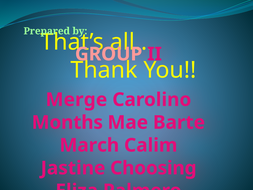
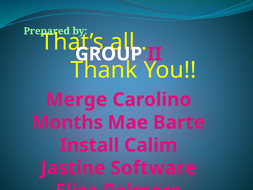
GROUP colour: pink -> white (109, 54)
March: March -> Install (89, 145)
Choosing: Choosing -> Software (153, 168)
